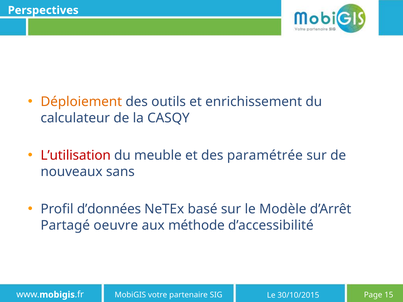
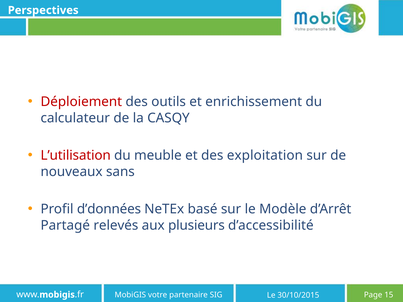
Déploiement colour: orange -> red (81, 102)
paramétrée: paramétrée -> exploitation (265, 156)
oeuvre: oeuvre -> relevés (116, 225)
méthode: méthode -> plusieurs (196, 225)
